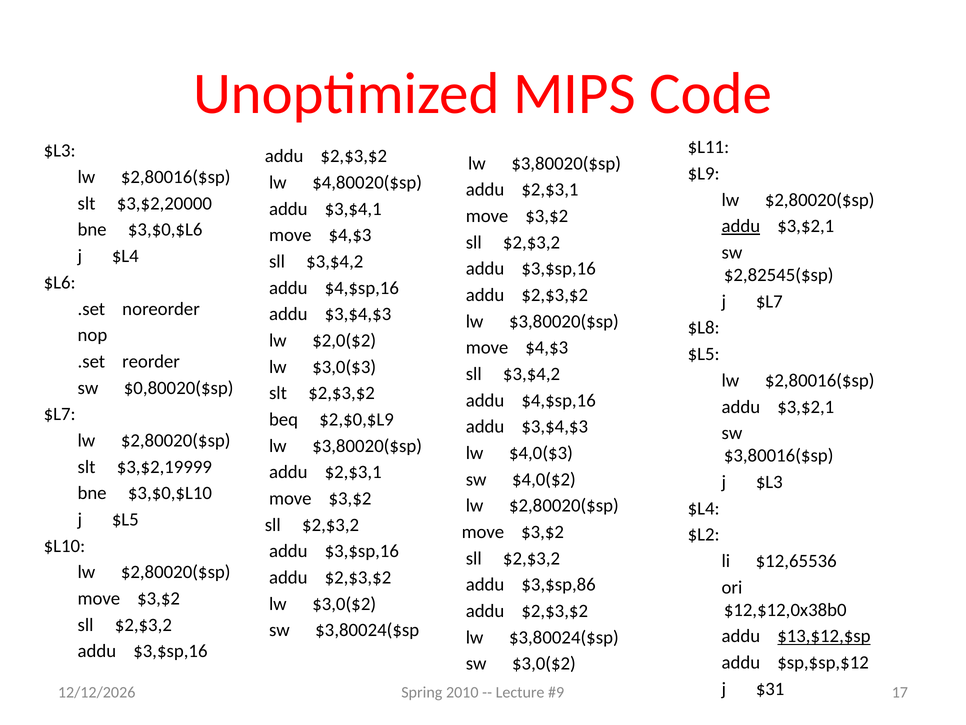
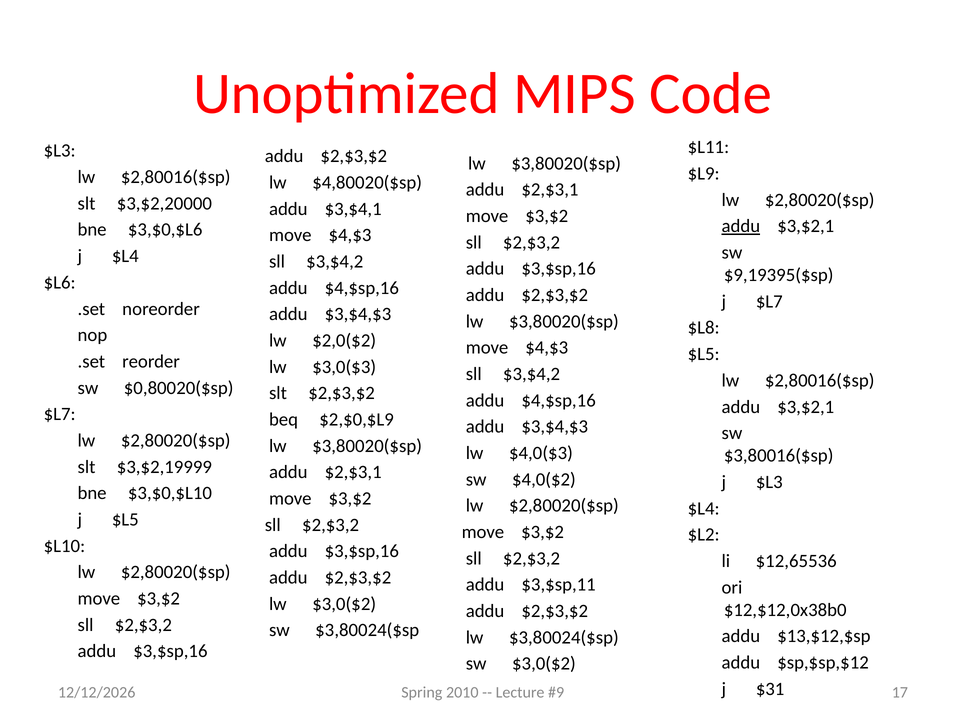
$2,82545($sp: $2,82545($sp -> $9,19395($sp (779, 275)
$3,$sp,86: $3,$sp,86 -> $3,$sp,11 (559, 584)
$13,$12,$sp underline: present -> none (824, 636)
